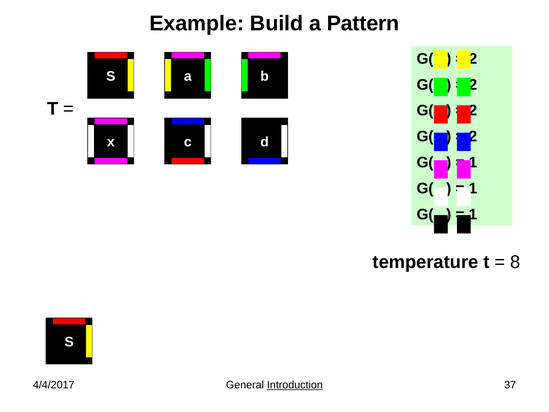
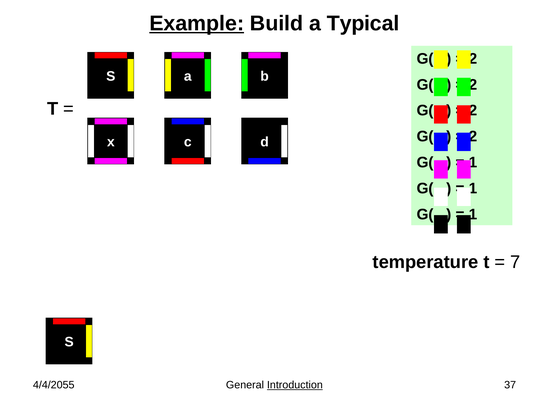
Example underline: none -> present (197, 23)
Pattern: Pattern -> Typical (363, 23)
8: 8 -> 7 (515, 262)
4/4/2017: 4/4/2017 -> 4/4/2055 (54, 385)
